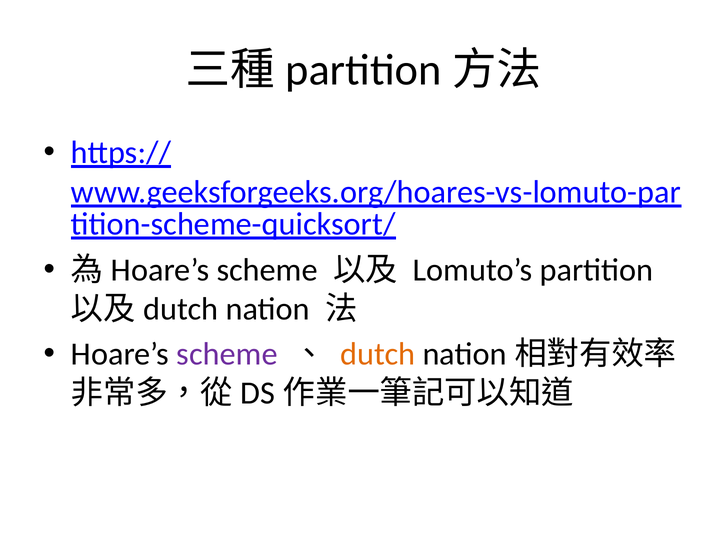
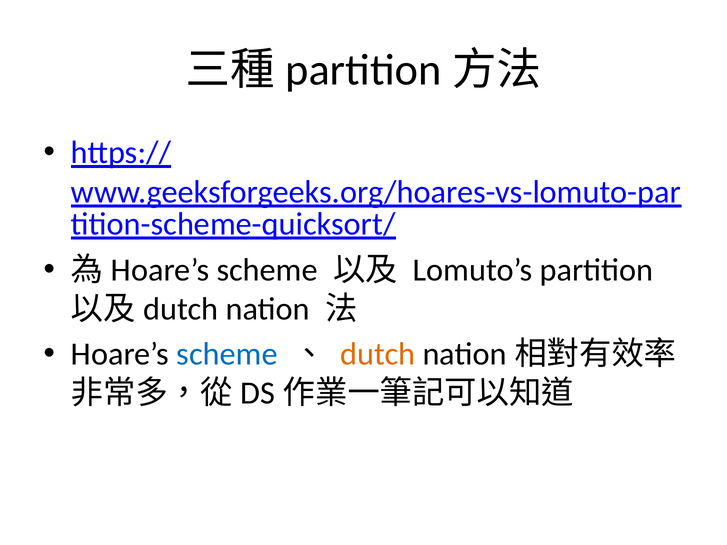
scheme colour: purple -> blue (227, 354)
